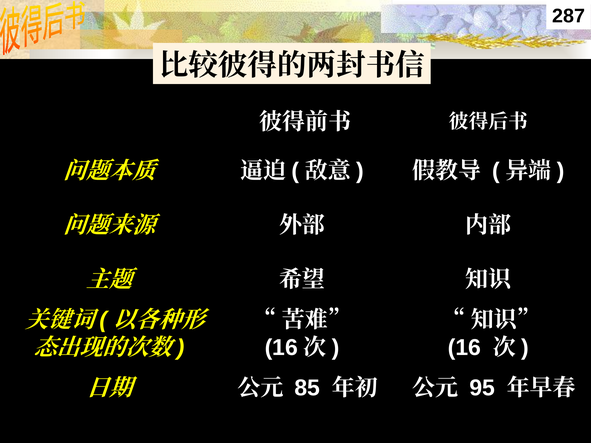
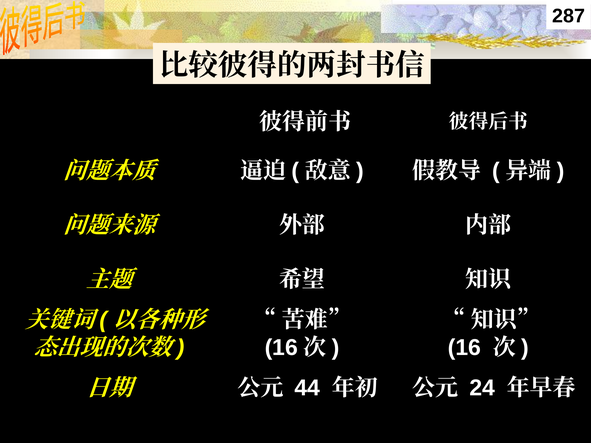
85: 85 -> 44 (307, 388)
95: 95 -> 24 (482, 388)
